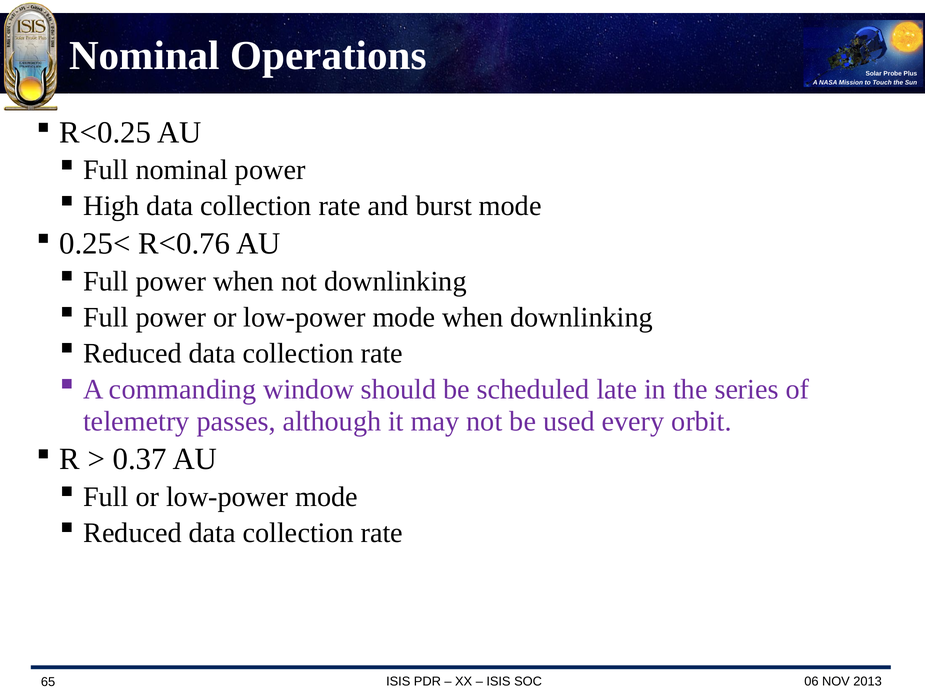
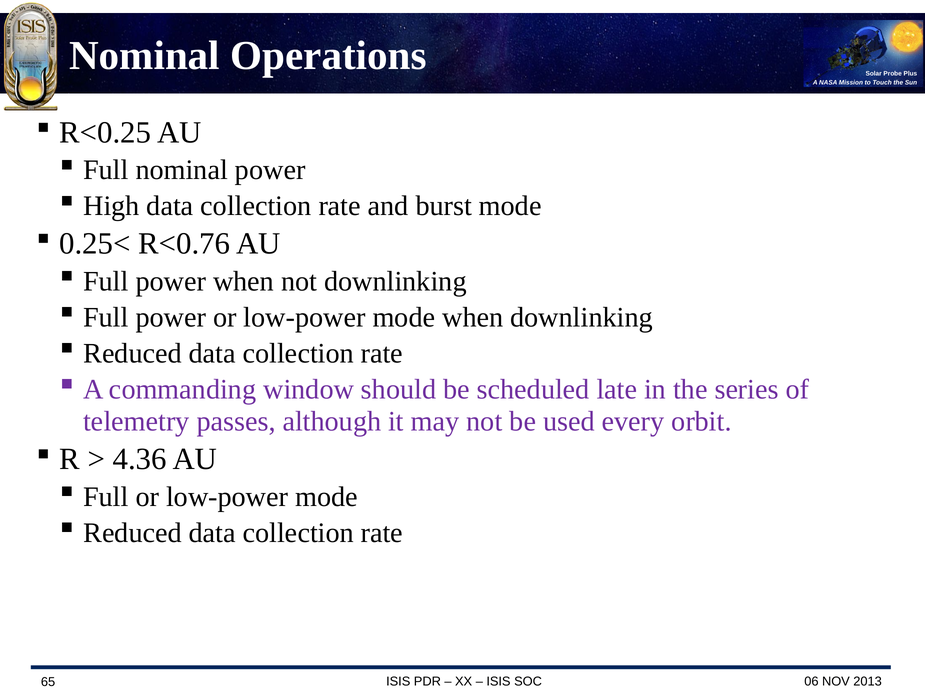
0.37: 0.37 -> 4.36 (140, 459)
